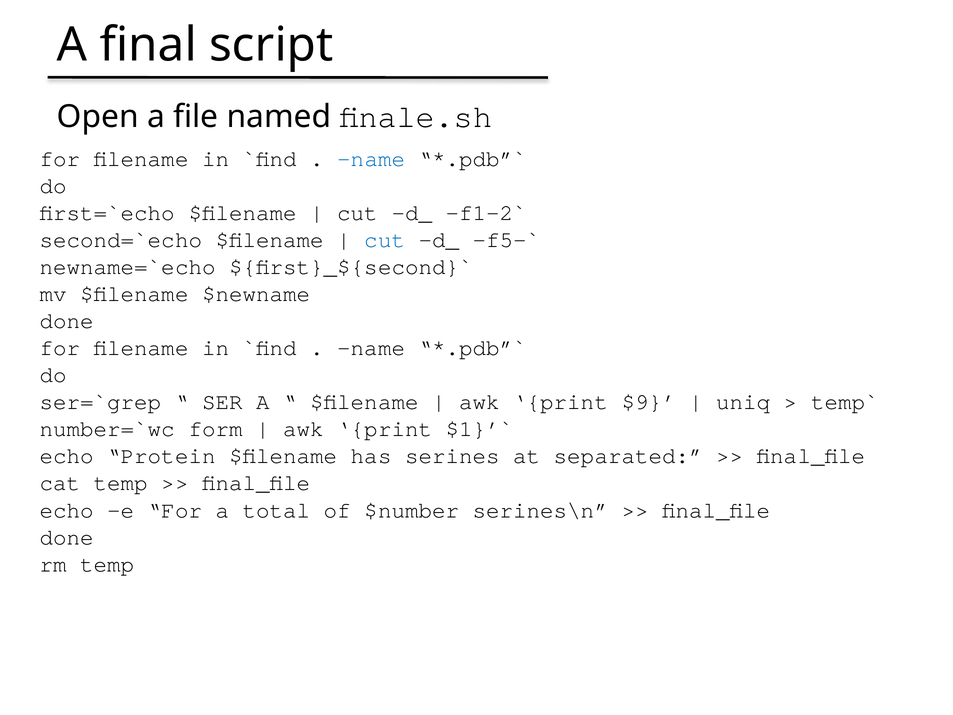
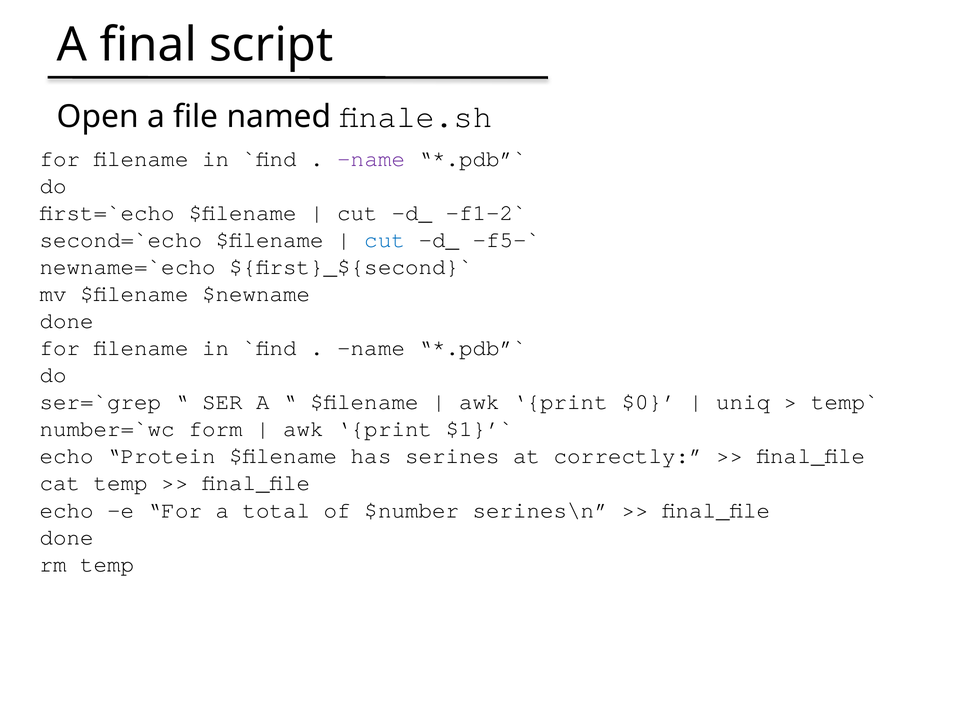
name colour: blue -> purple (371, 159)
$9: $9 -> $0 (649, 402)
separated: separated -> correctly (628, 456)
